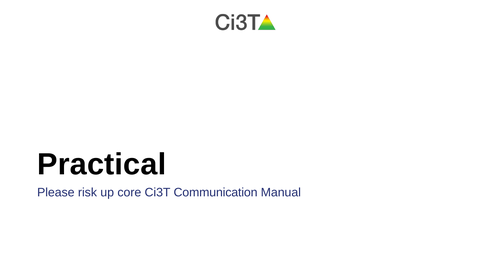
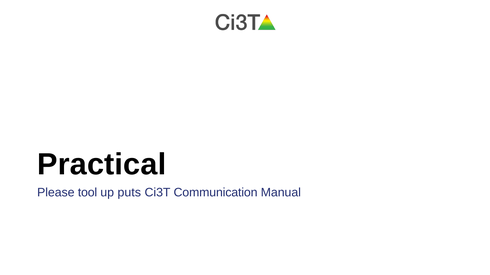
risk: risk -> tool (88, 193)
core: core -> puts (129, 193)
